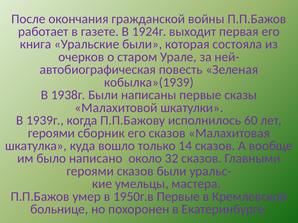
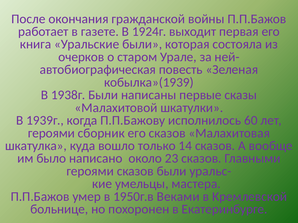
32: 32 -> 23 (172, 159)
1950г.в Первые: Первые -> Веками (178, 197)
